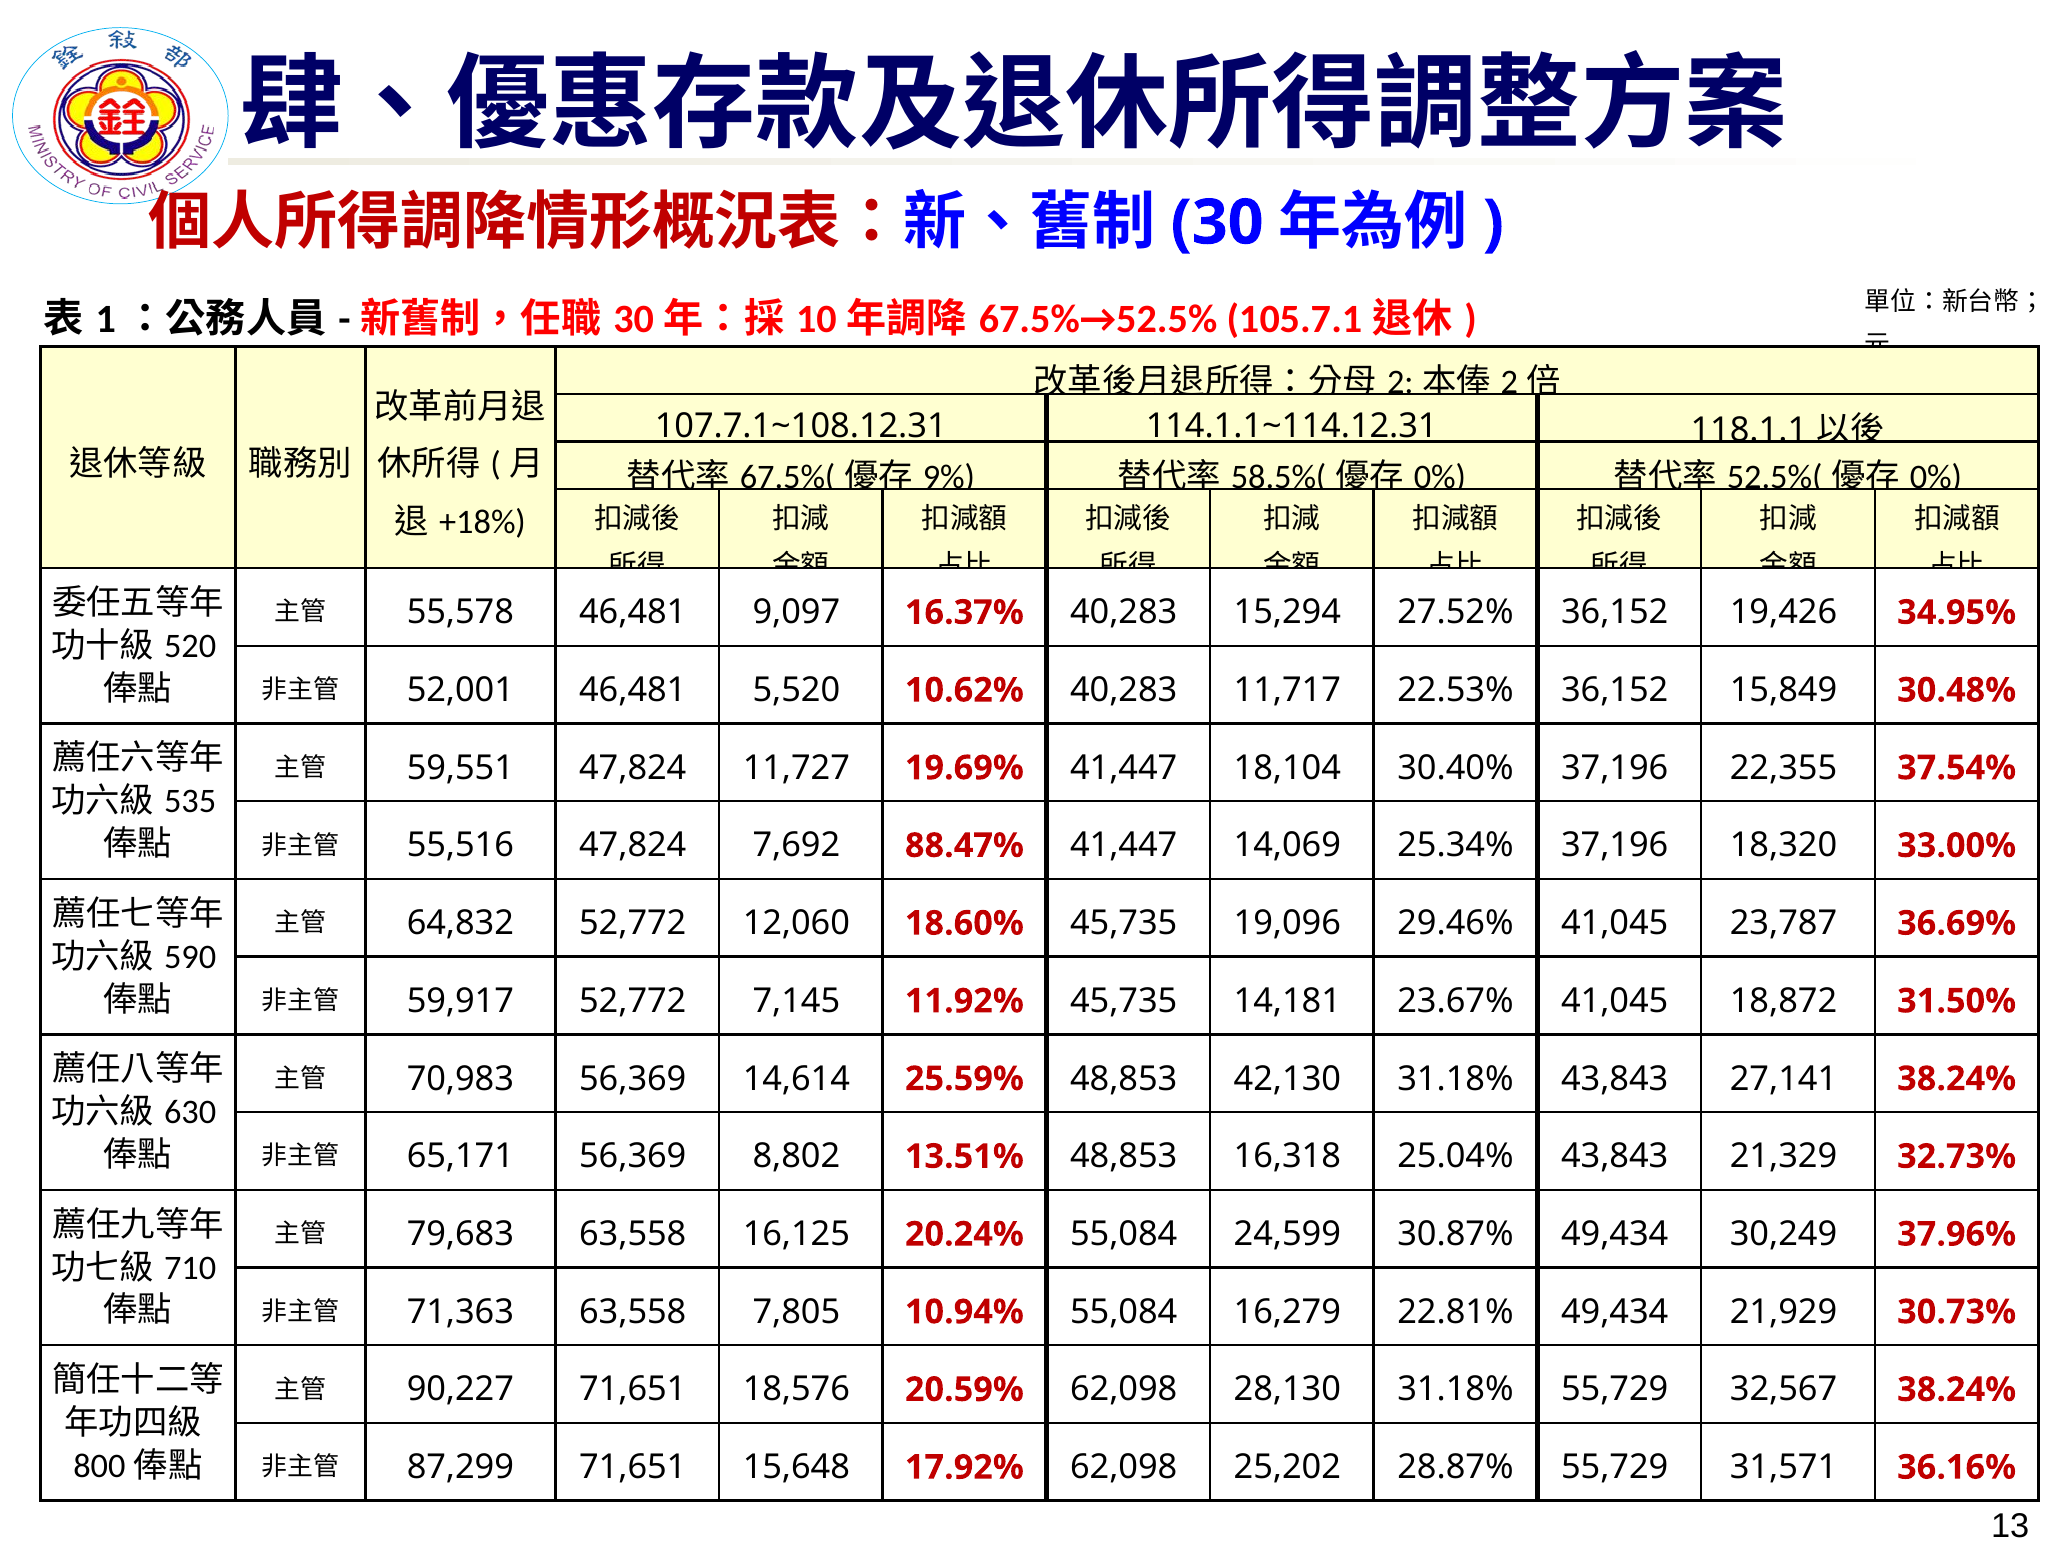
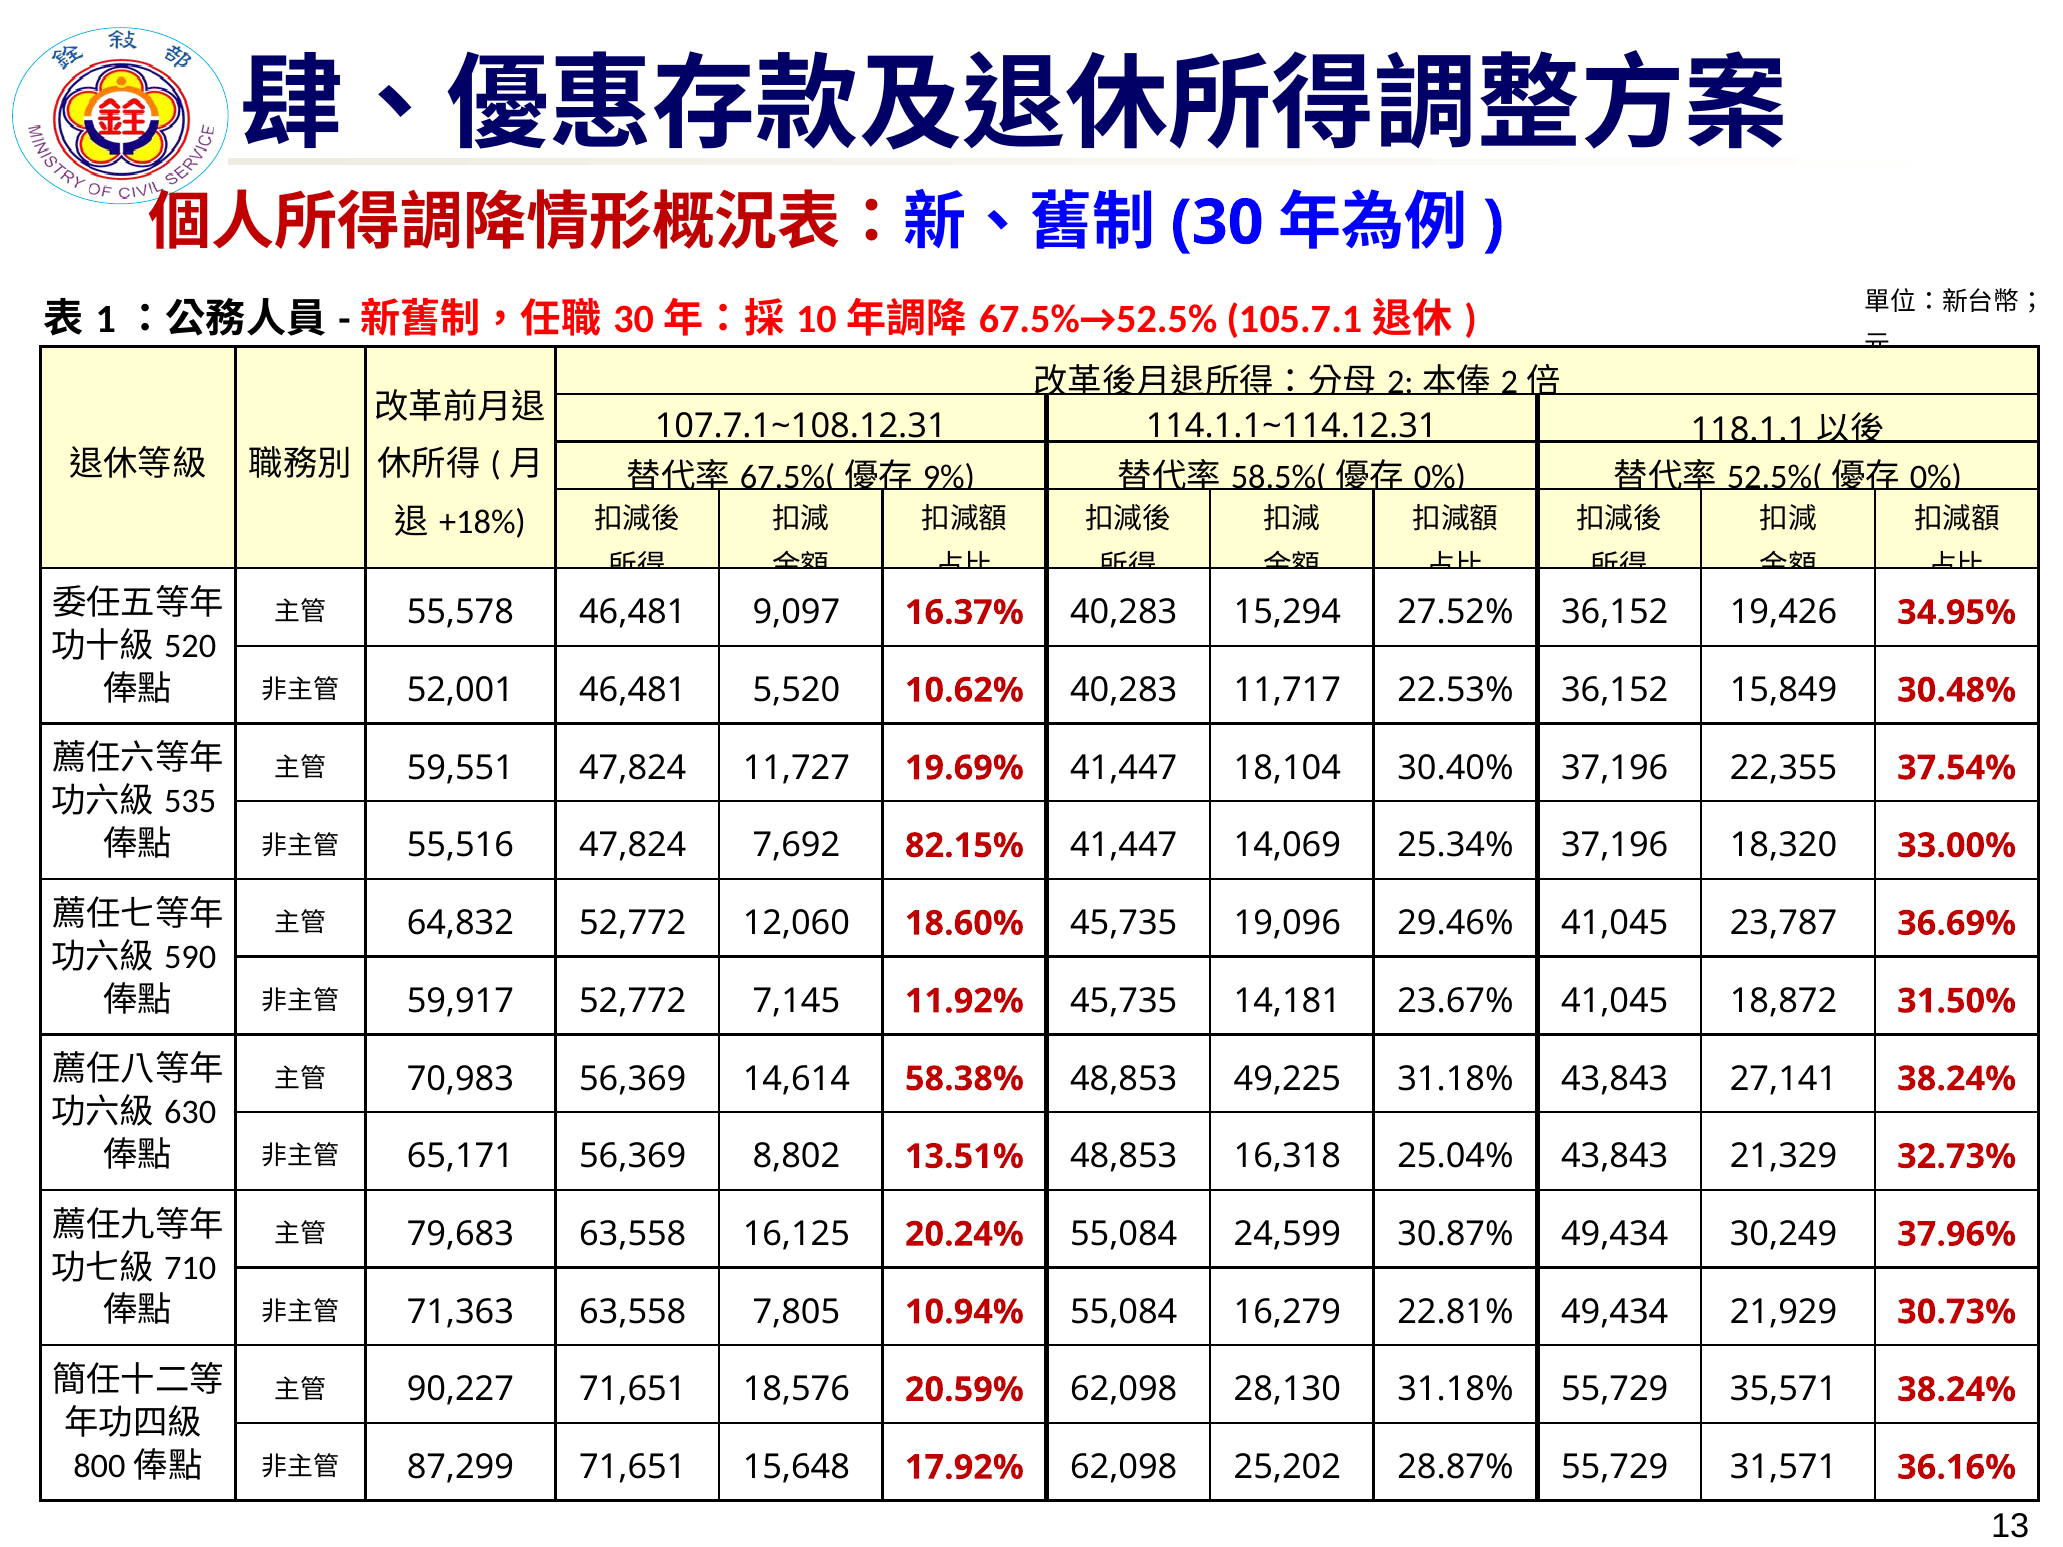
88.47%: 88.47% -> 82.15% (964, 846)
25.59%: 25.59% -> 58.38% (964, 1079)
42,130: 42,130 -> 49,225 (1287, 1079)
32,567: 32,567 -> 35,571 (1784, 1390)
